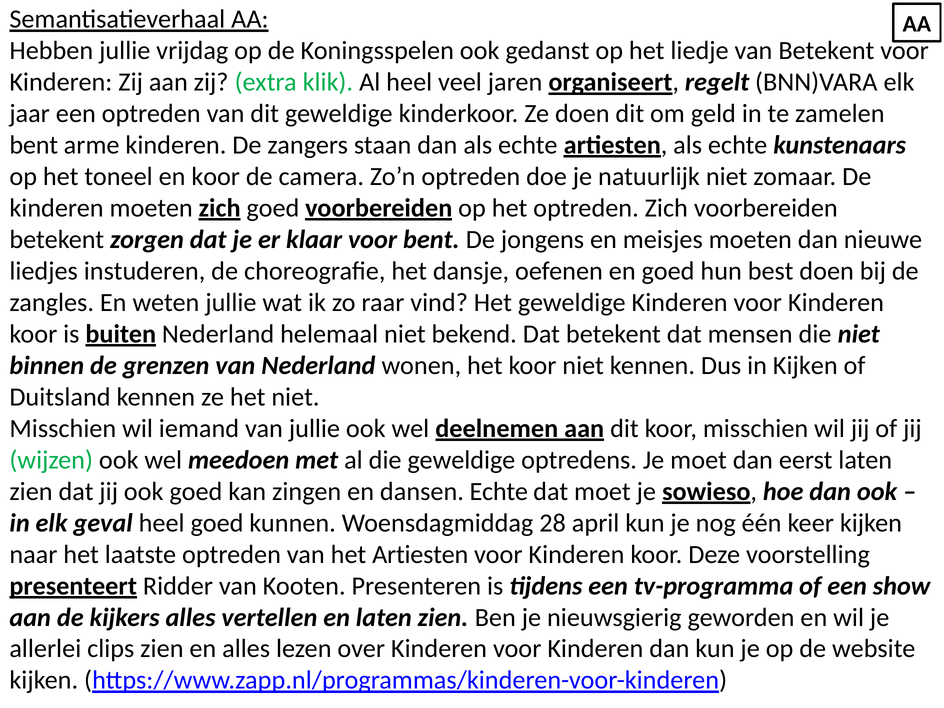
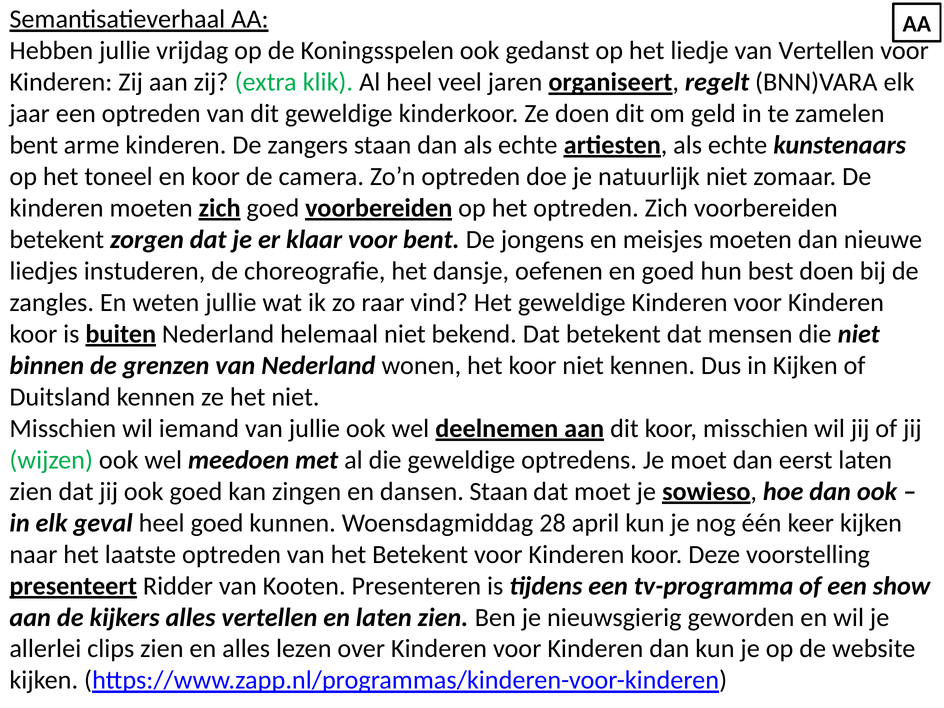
van Betekent: Betekent -> Vertellen (826, 51)
dansen Echte: Echte -> Staan (499, 491)
het Artiesten: Artiesten -> Betekent (420, 554)
